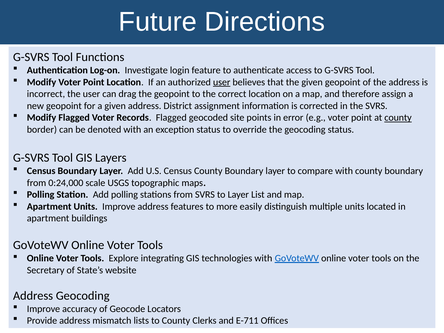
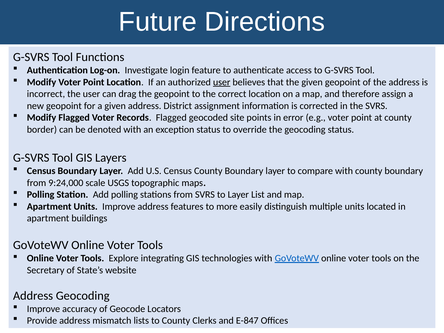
county underline: present -> none (398, 118)
0:24,000: 0:24,000 -> 9:24,000 (66, 183)
E-711: E-711 -> E-847 (247, 321)
